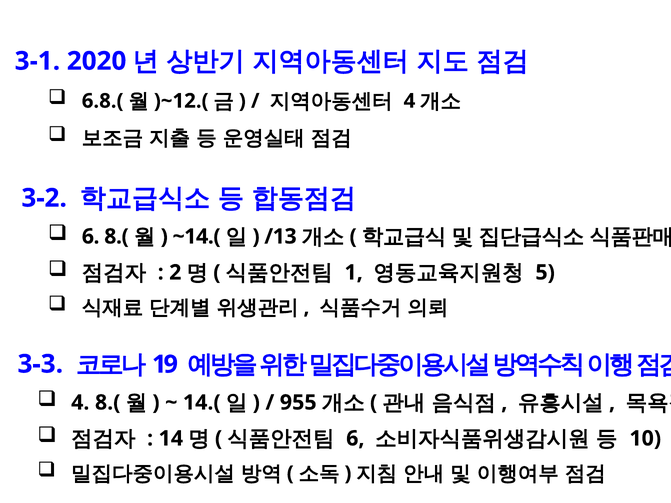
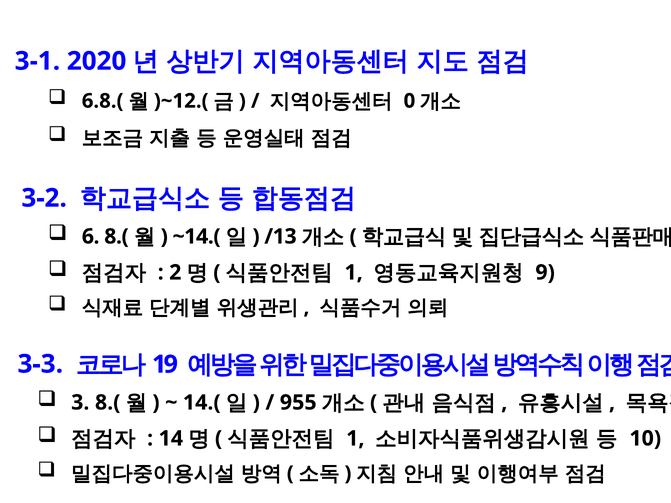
4: 4 -> 0 (409, 101)
5: 5 -> 9 (545, 273)
4: 4 -> 3 (80, 403)
6: 6 -> 1 (355, 439)
